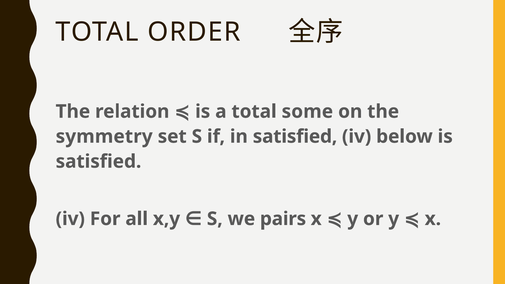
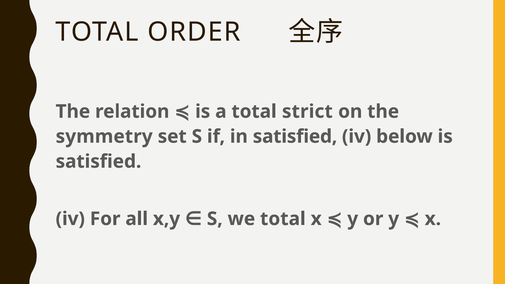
some: some -> strict (307, 112)
we pairs: pairs -> total (283, 219)
